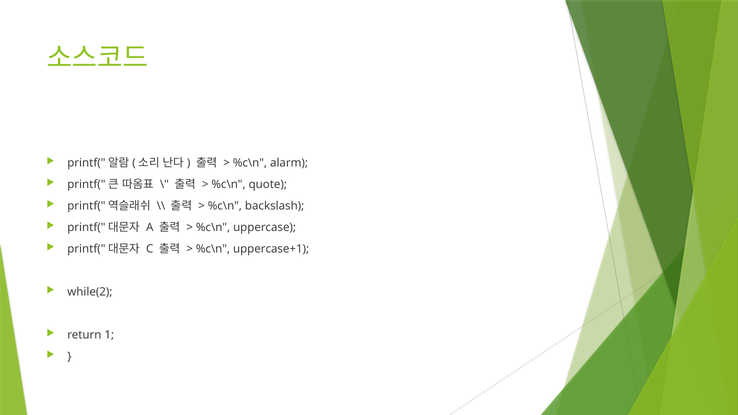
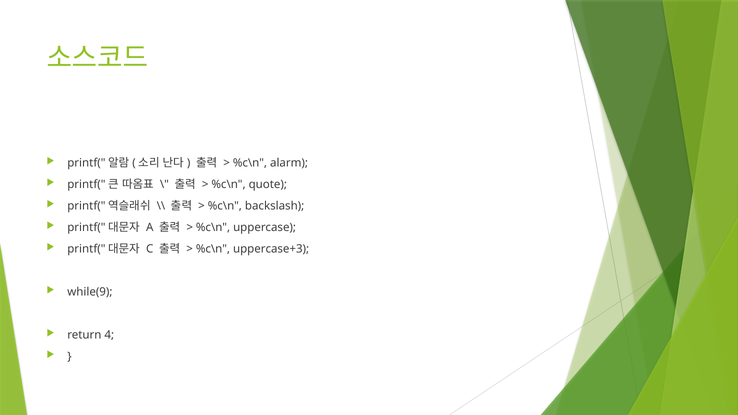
uppercase+1: uppercase+1 -> uppercase+3 (271, 249)
while(2: while(2 -> while(9 (90, 292)
1: 1 -> 4 (109, 335)
